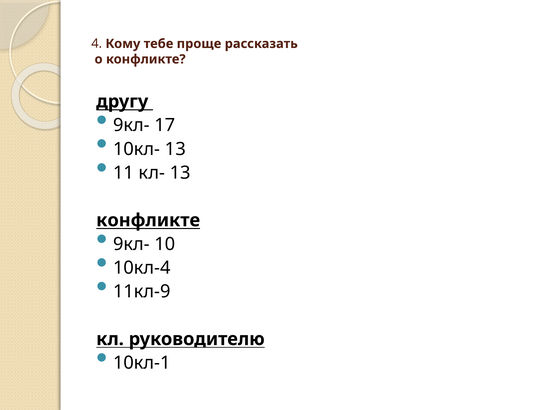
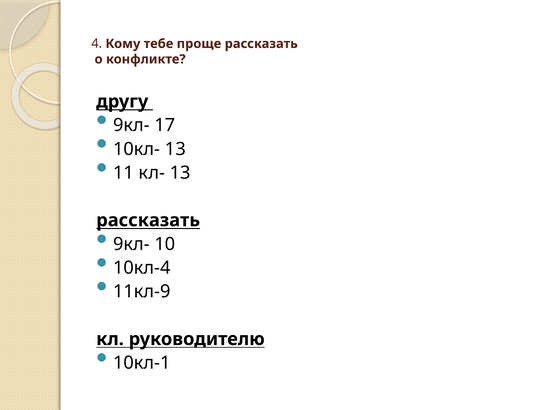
конфликте: конфликте -> рассказать (148, 220)
